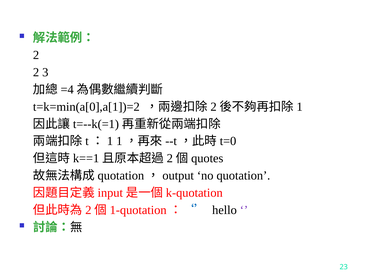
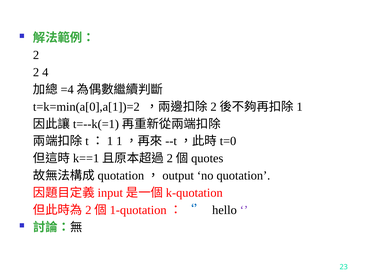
3: 3 -> 4 (45, 72)
